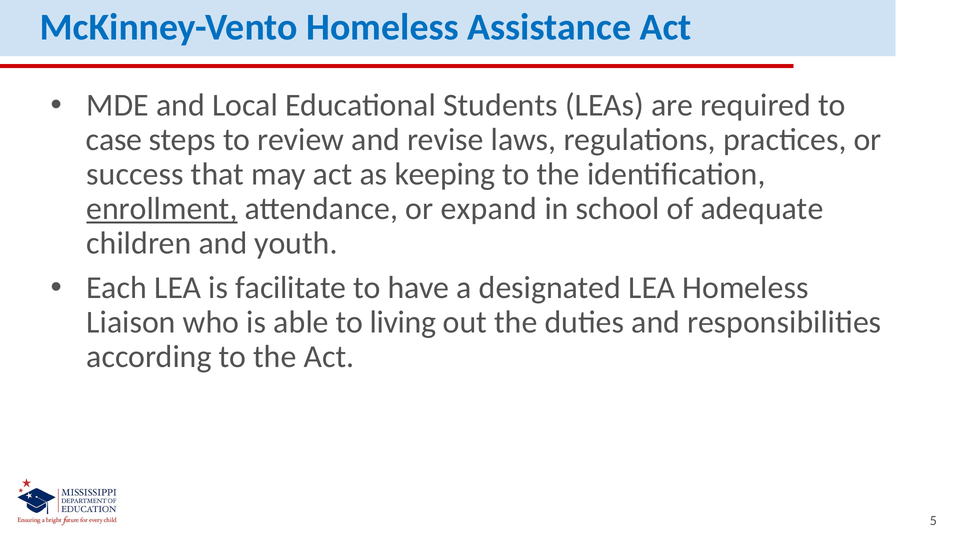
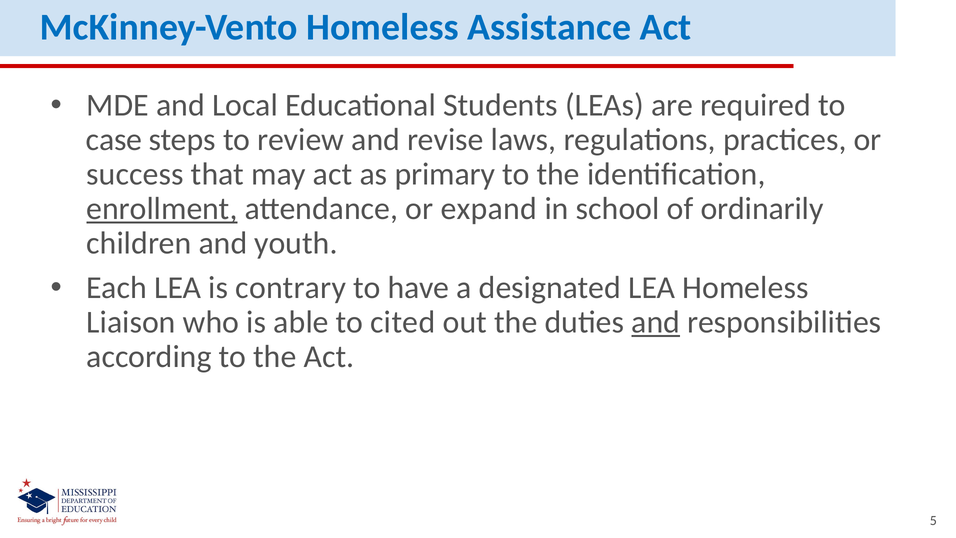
keeping: keeping -> primary (445, 174)
adequate: adequate -> ordinarily (762, 209)
facilitate: facilitate -> contrary (291, 288)
living: living -> cited (403, 322)
and underline: none -> present (656, 322)
